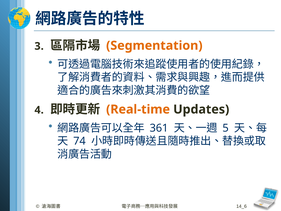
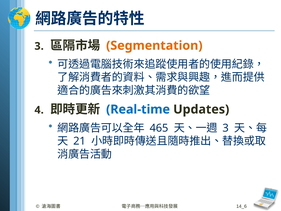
Real-time colour: orange -> blue (138, 109)
361: 361 -> 465 (159, 128)
5: 5 -> 3 (226, 128)
74: 74 -> 21 (80, 141)
